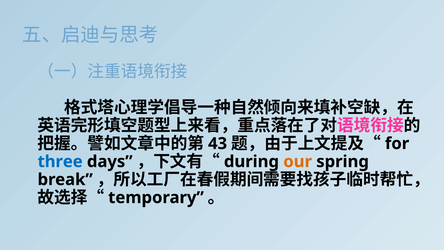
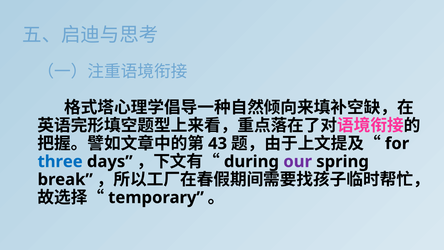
our colour: orange -> purple (298, 161)
